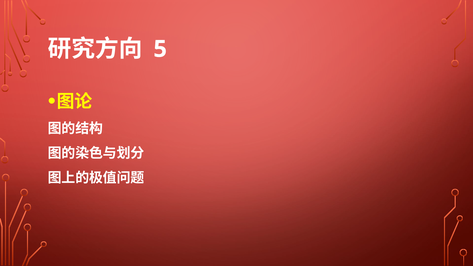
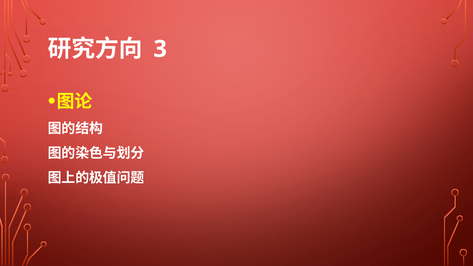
5: 5 -> 3 (160, 49)
